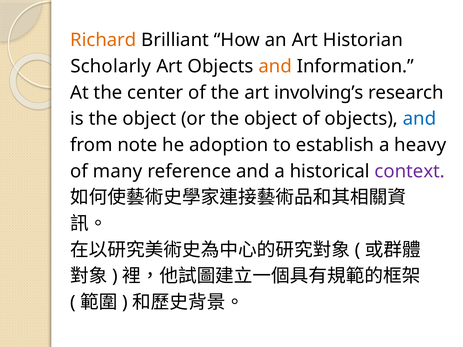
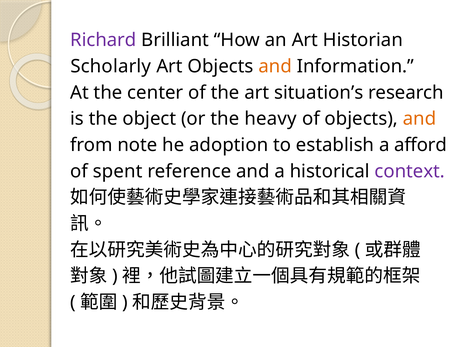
Richard colour: orange -> purple (103, 40)
involving’s: involving’s -> situation’s (319, 93)
or the object: object -> heavy (271, 119)
and colour: blue -> orange (419, 119)
heavy: heavy -> afford (420, 145)
many: many -> spent (118, 171)
